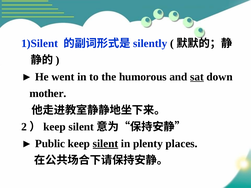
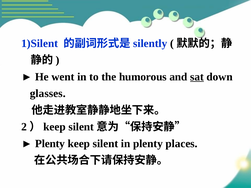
mother: mother -> glasses (48, 94)
Public: Public -> Plenty (50, 144)
silent underline: present -> none (105, 144)
